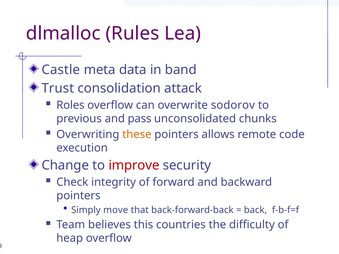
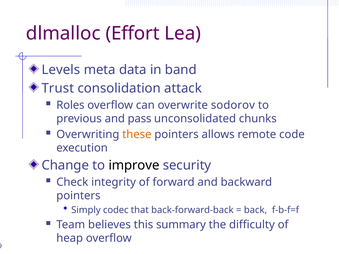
Rules: Rules -> Effort (133, 34)
Castle: Castle -> Levels (61, 70)
improve colour: red -> black (134, 166)
move: move -> codec (116, 210)
countries: countries -> summary (181, 225)
